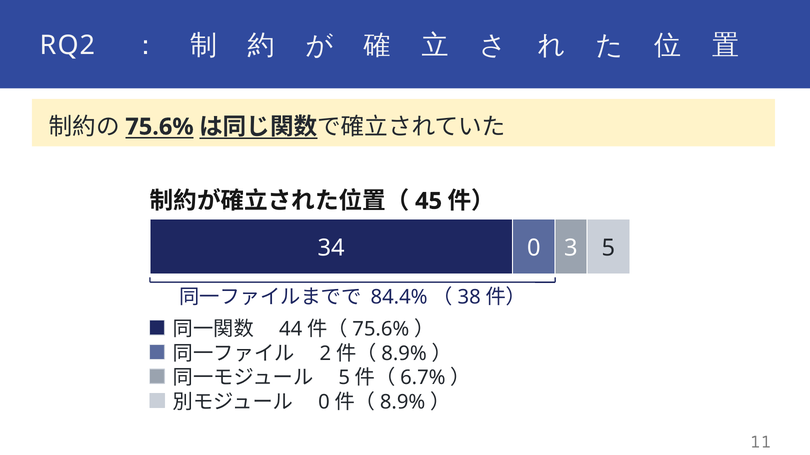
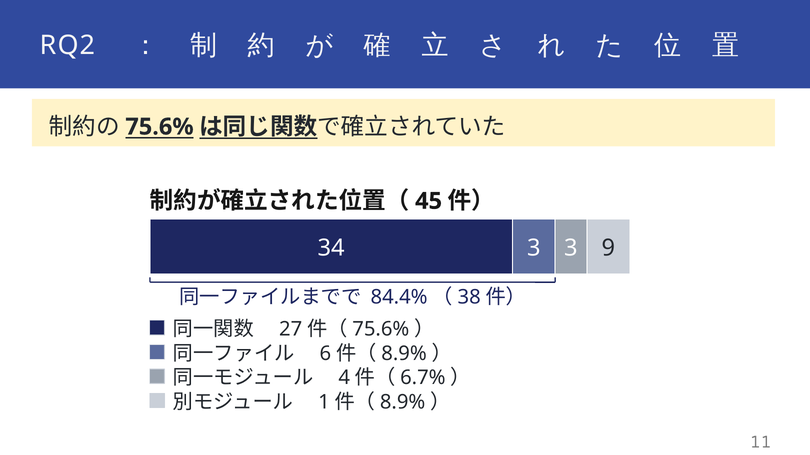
34 0: 0 -> 3 (534, 248)
3 5: 5 -> 9 (609, 248)
44: 44 -> 27 (291, 330)
2: 2 -> 6 (325, 354)
5: 5 -> 4 (344, 378)
0: 0 -> 1 (324, 402)
